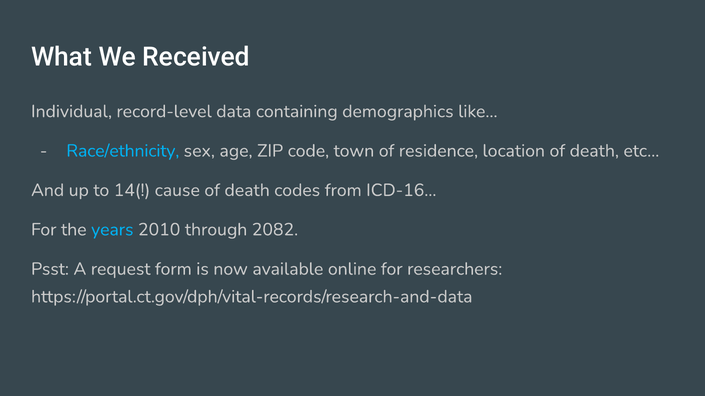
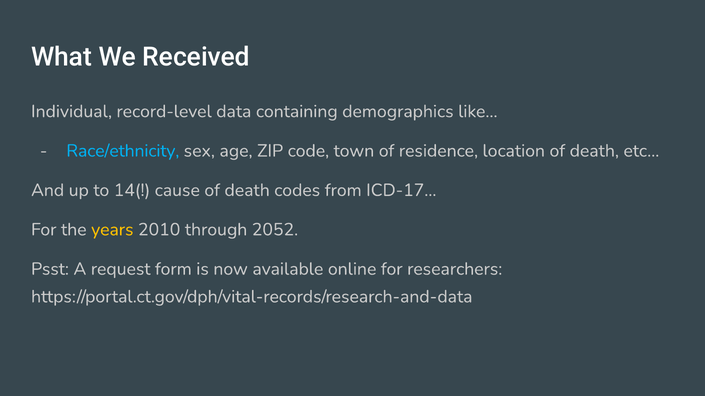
ICD-16…: ICD-16… -> ICD-17… (401, 190)
years colour: light blue -> yellow (112, 230)
2082: 2082 -> 2052 (275, 230)
